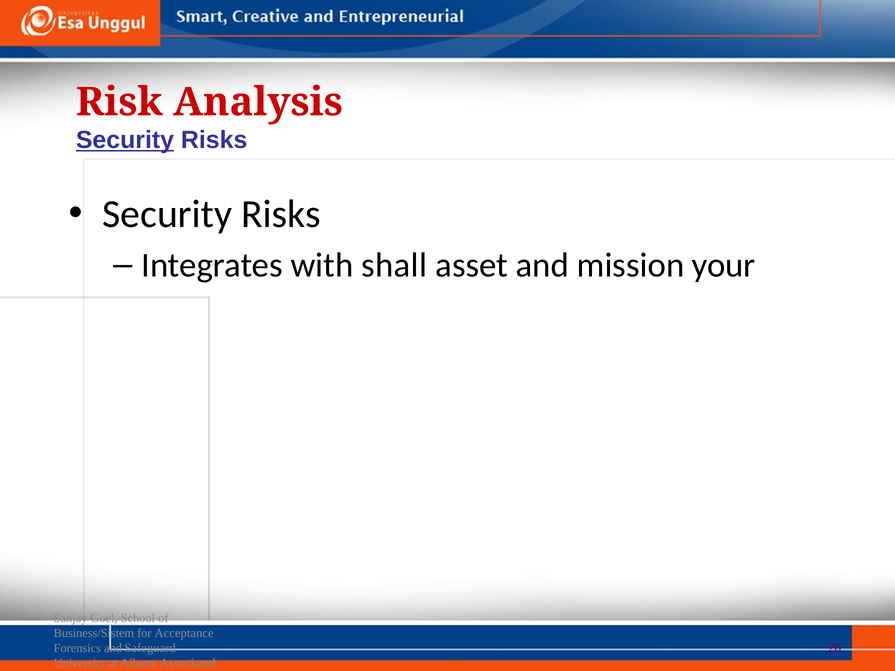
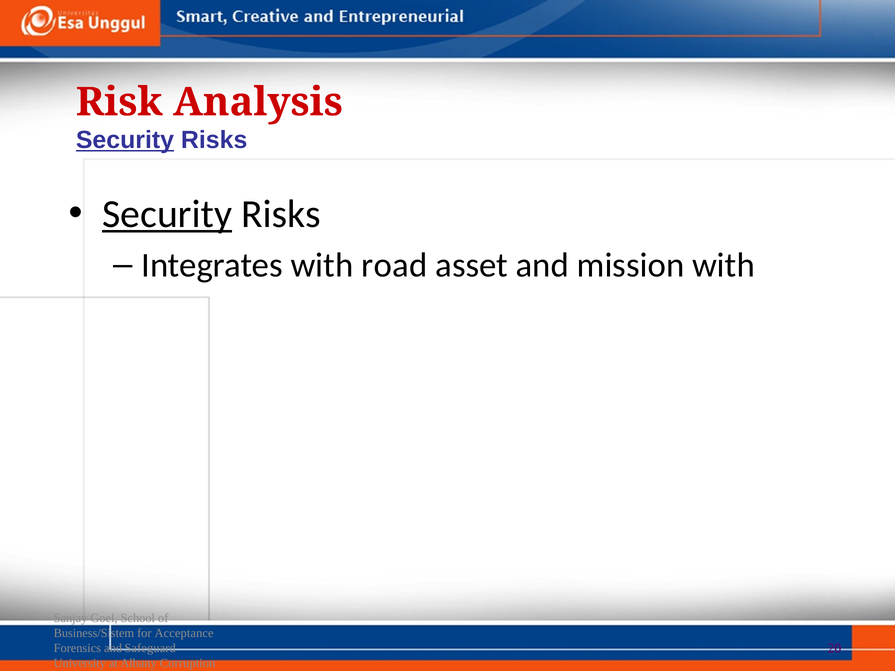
Security underline: none -> present (167, 214)
shall: shall -> road (394, 266)
mission your: your -> with (724, 266)
Associated: Associated -> Corruption (188, 663)
